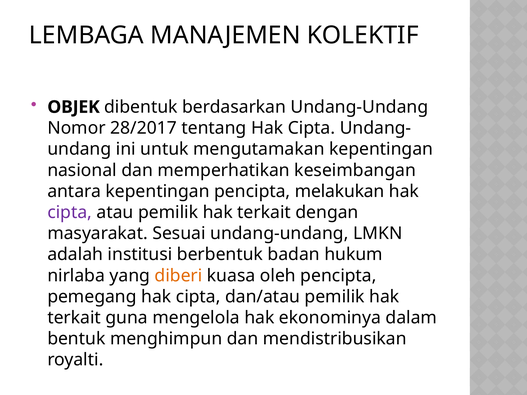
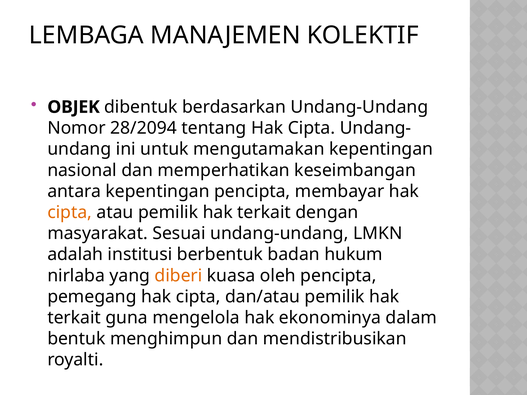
28/2017: 28/2017 -> 28/2094 (144, 128)
melakukan: melakukan -> membayar (340, 191)
cipta colour: purple -> orange (70, 213)
